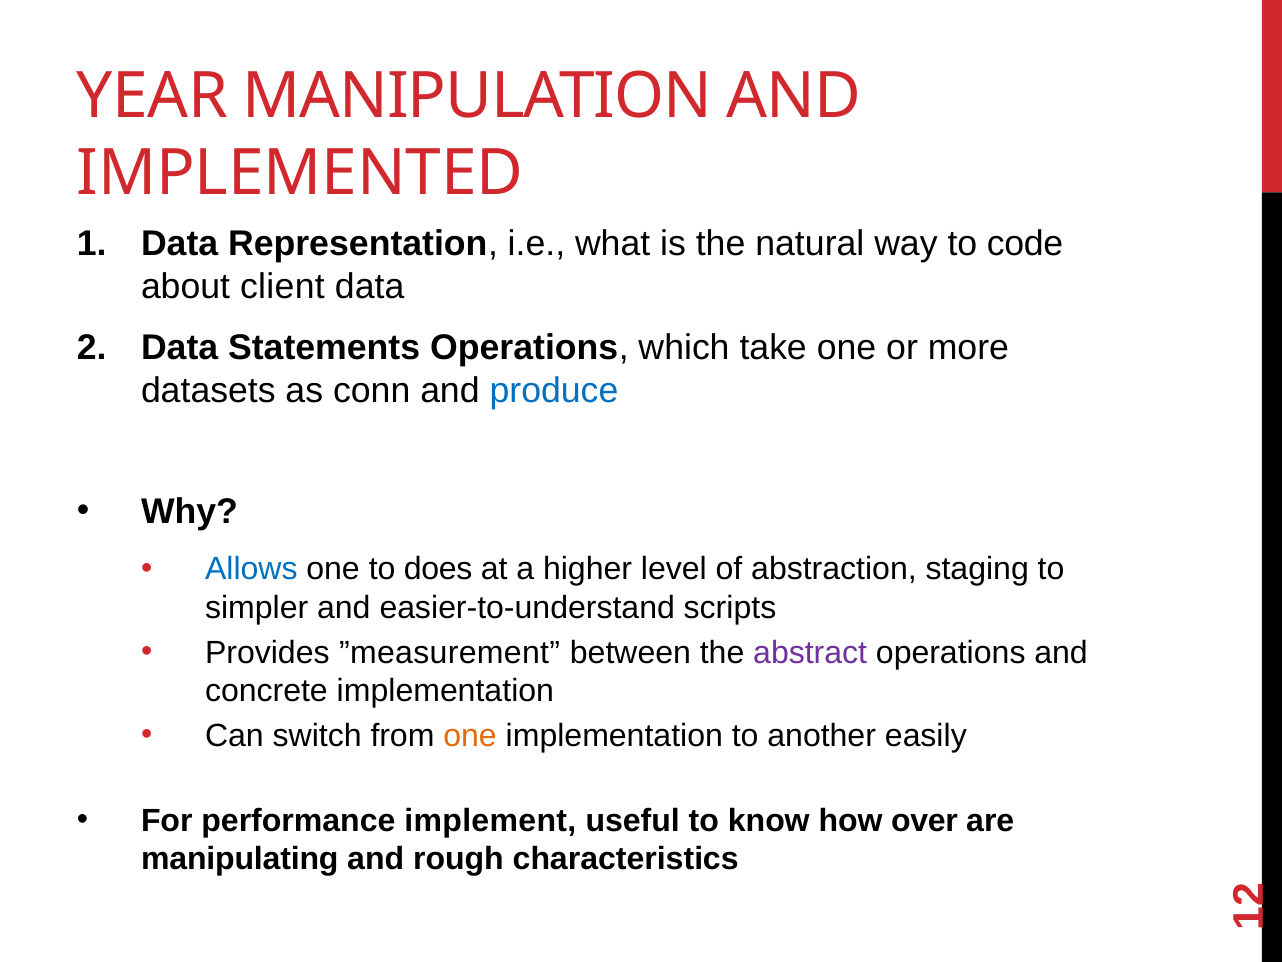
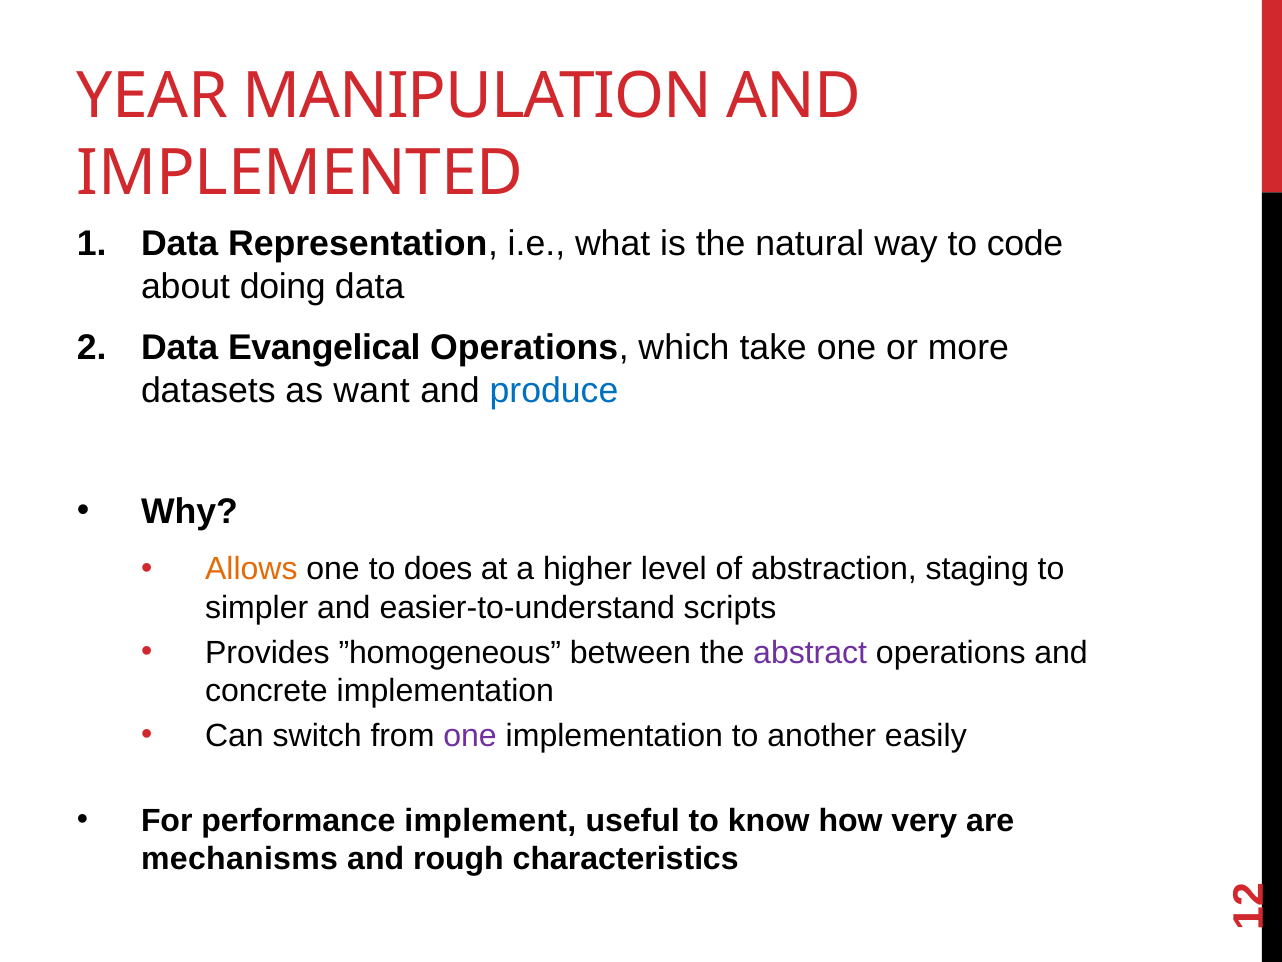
client: client -> doing (283, 287)
Statements: Statements -> Evangelical (324, 347)
conn: conn -> want (372, 390)
Allows colour: blue -> orange (251, 569)
”measurement: ”measurement -> ”homogeneous (450, 652)
one colour: orange -> purple (470, 736)
over: over -> very (924, 820)
manipulating: manipulating -> mechanisms (240, 859)
